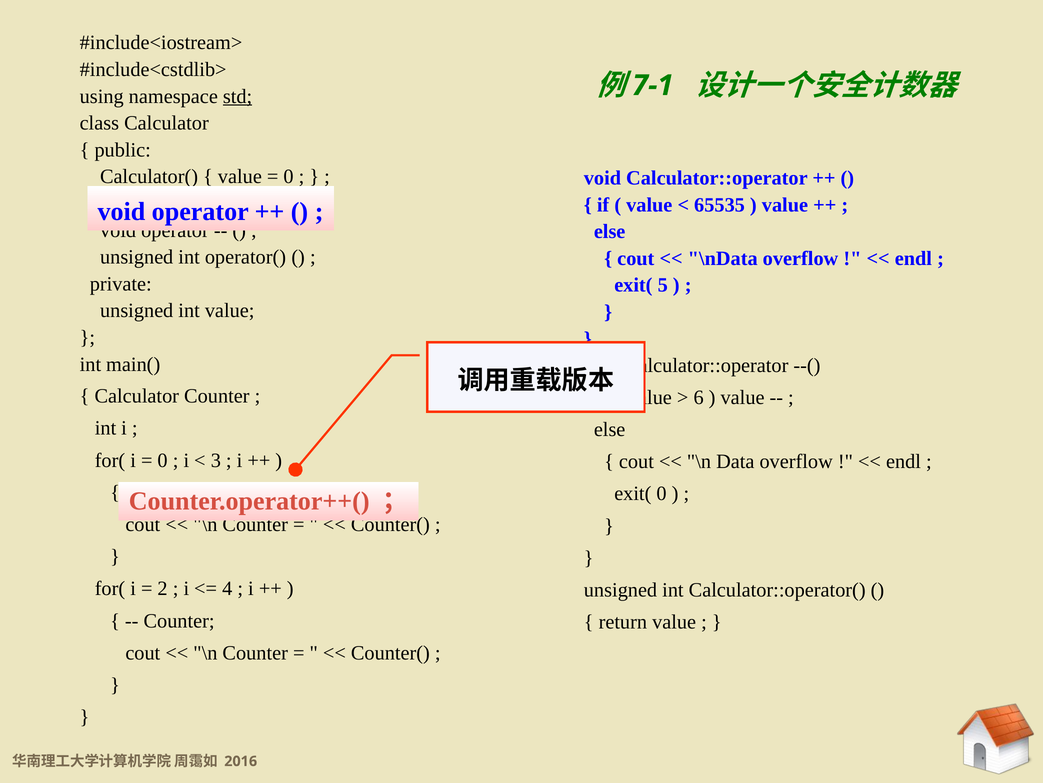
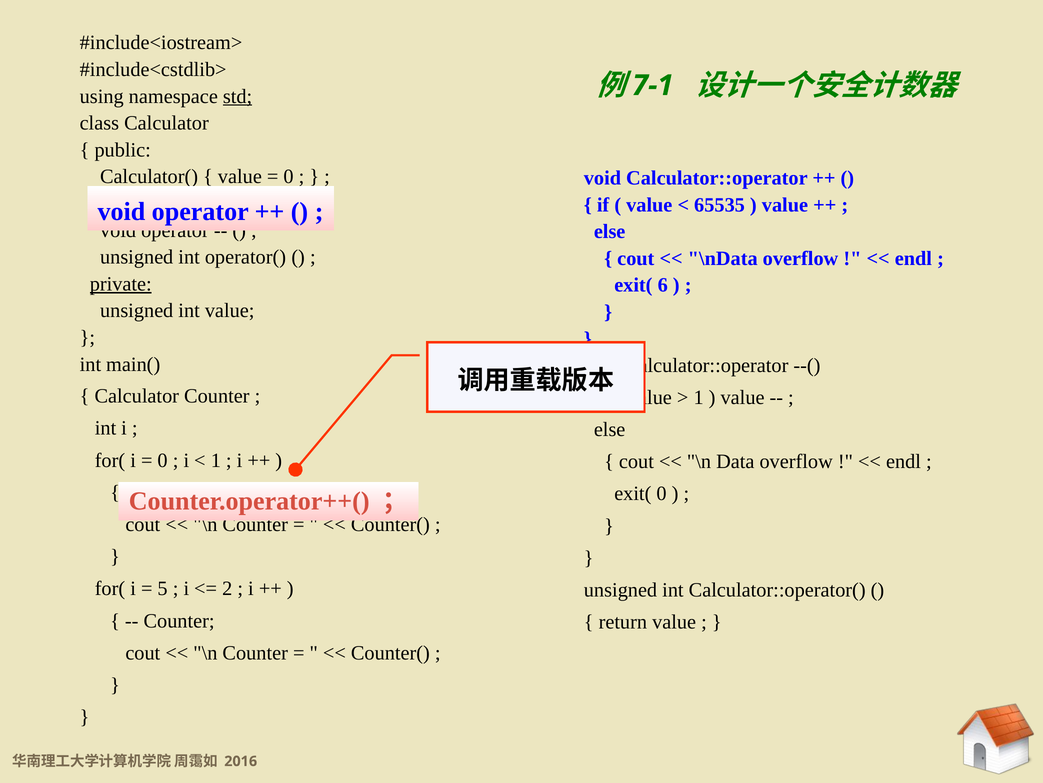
private underline: none -> present (121, 284)
5: 5 -> 6 (663, 285)
6: 6 -> 1 (699, 397)
3: 3 -> 1 (216, 460)
2: 2 -> 5 (163, 588)
4: 4 -> 2 (227, 588)
